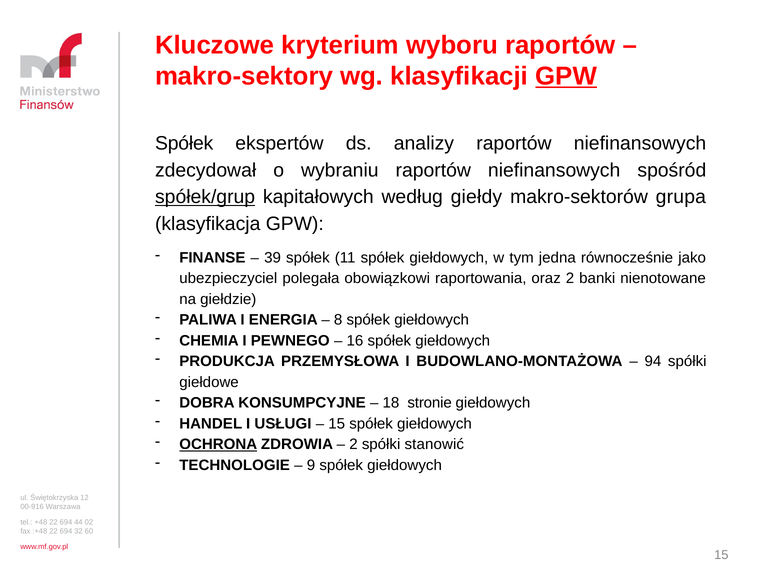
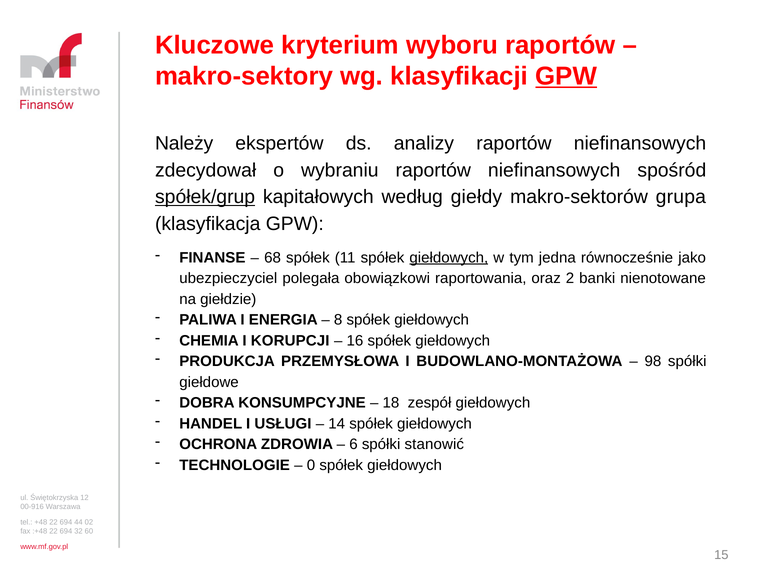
Spółek: Spółek -> Należy (184, 144)
39: 39 -> 68 (273, 258)
giełdowych underline: none -> present (449, 258)
PEWNEGO: PEWNEGO -> KORUPCJI (290, 341)
94: 94 -> 98 (653, 362)
stronie: stronie -> zespół (430, 403)
15: 15 -> 14 (337, 424)
OCHRONA underline: present -> none (218, 445)
2: 2 -> 6 (353, 445)
9: 9 -> 0 (311, 465)
